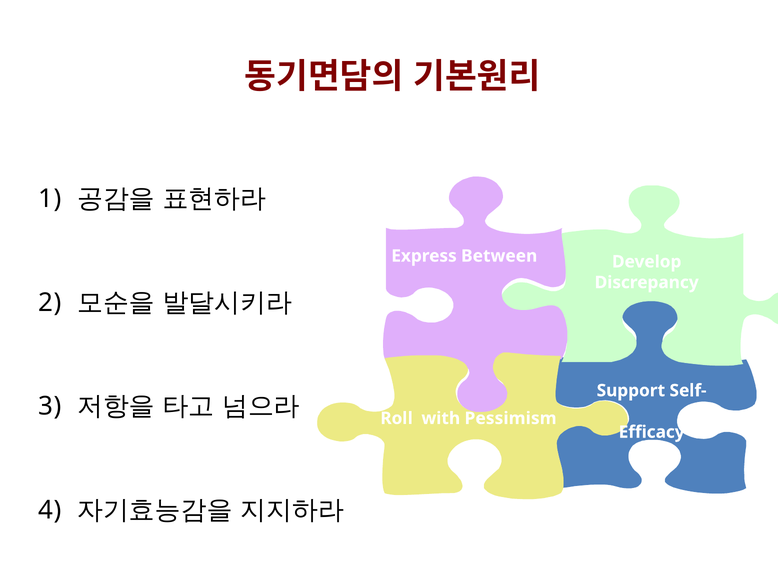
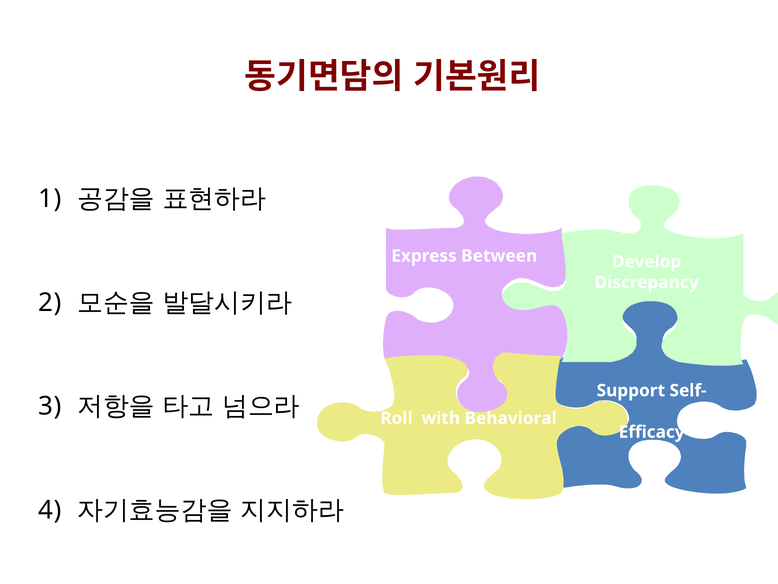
Pessimism: Pessimism -> Behavioral (511, 418)
